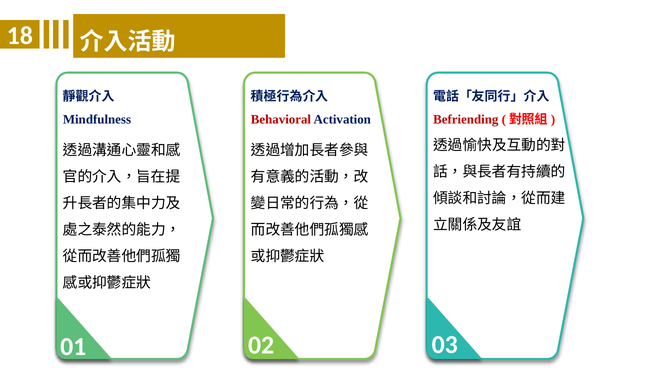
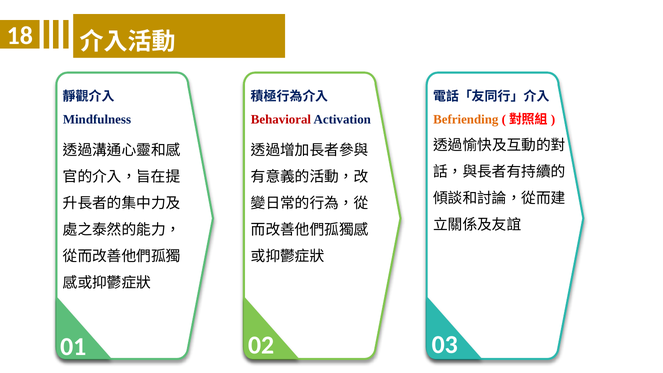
Befriending colour: red -> orange (466, 120)
